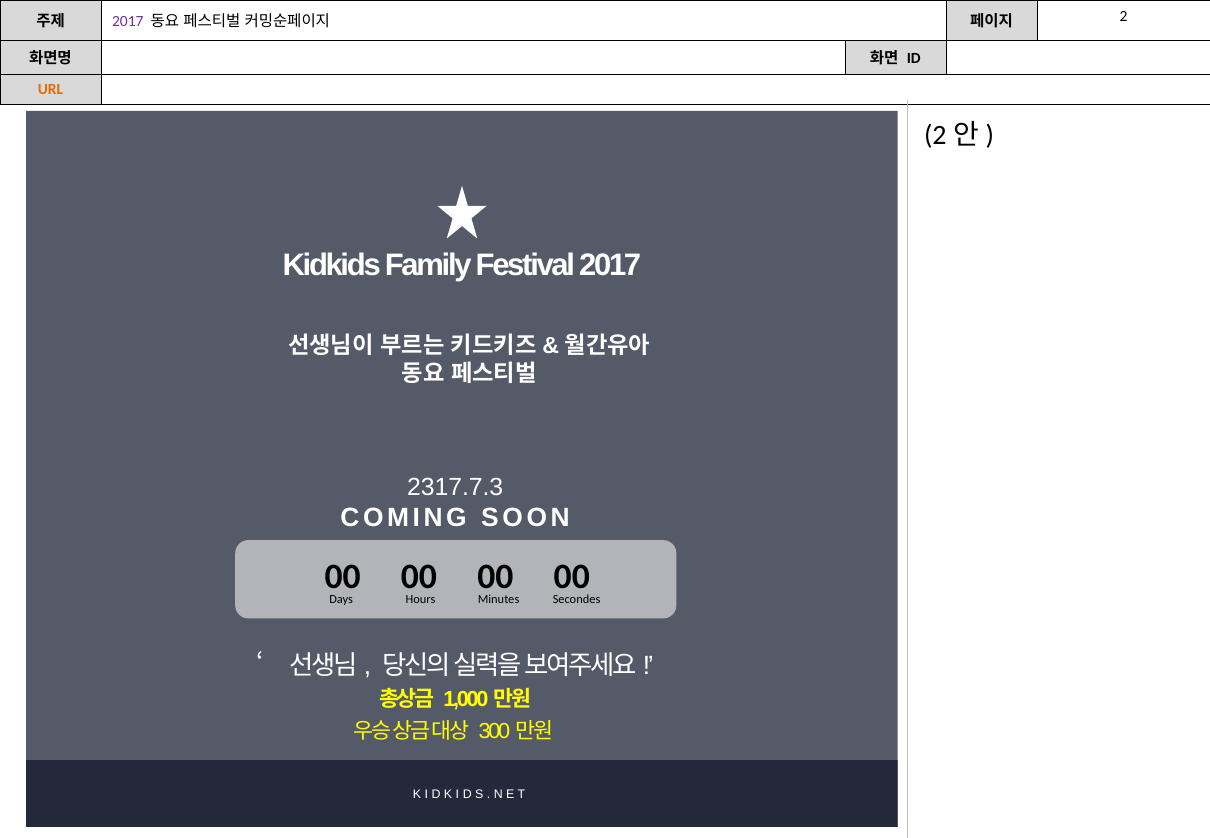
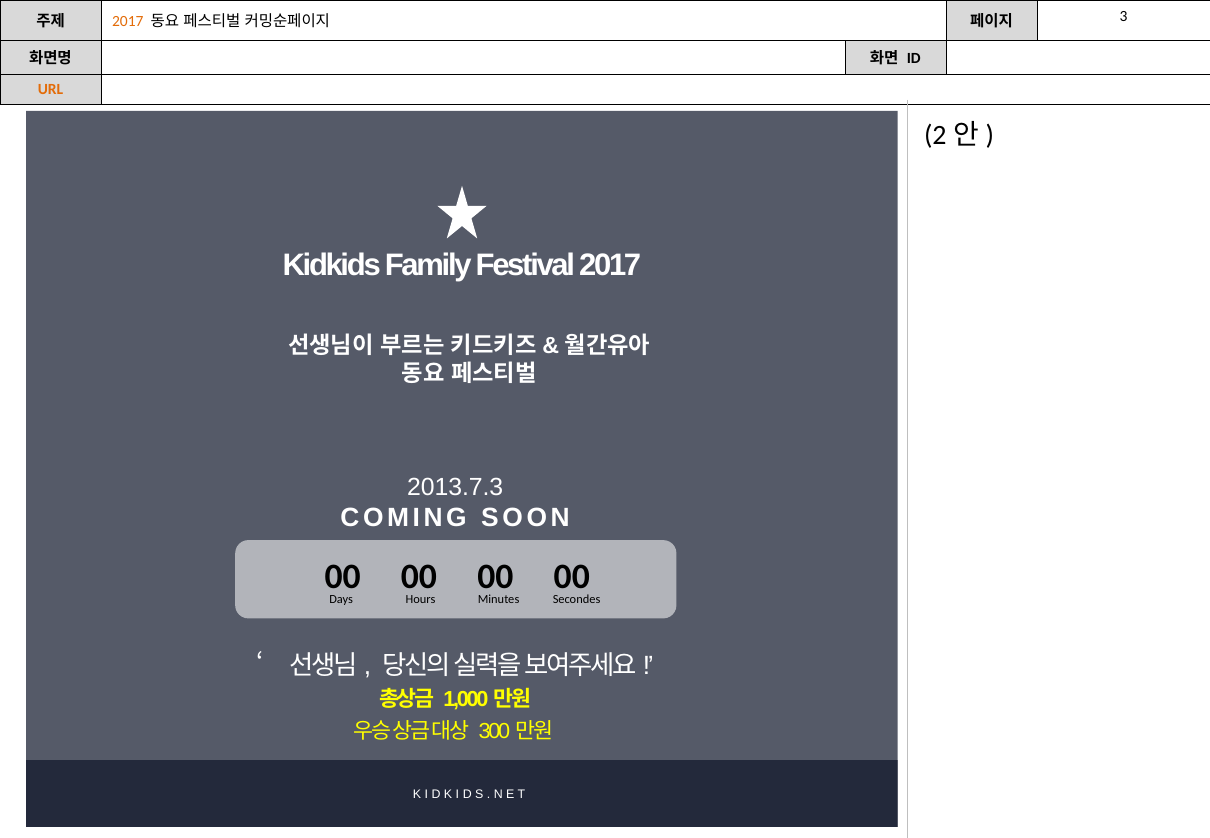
2017 colour: purple -> orange (128, 22)
2: 2 -> 3 (1124, 16)
2317.7.3: 2317.7.3 -> 2013.7.3 (455, 487)
